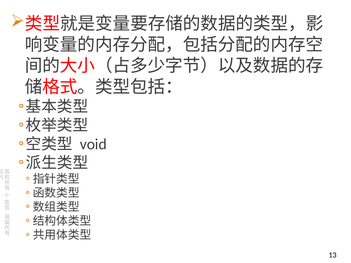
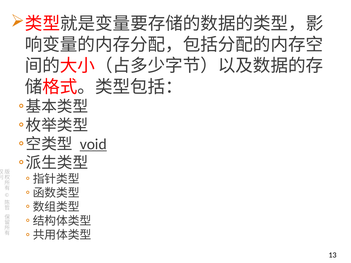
void underline: none -> present (93, 144)
